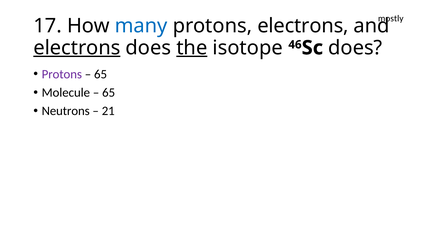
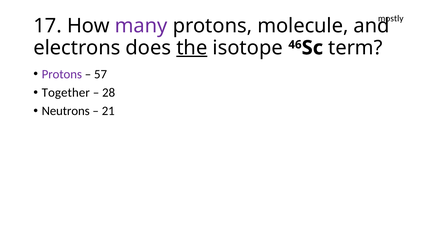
many colour: blue -> purple (141, 26)
protons electrons: electrons -> molecule (303, 26)
electrons underline: present -> none (77, 48)
does: does -> term (355, 48)
65: 65 -> 57 (101, 74)
Molecule: Molecule -> Together (66, 93)
65: 65 -> 28 (109, 93)
